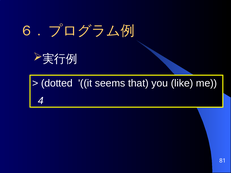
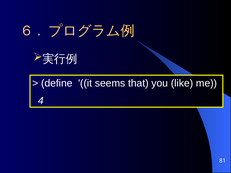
dotted: dotted -> define (57, 83)
